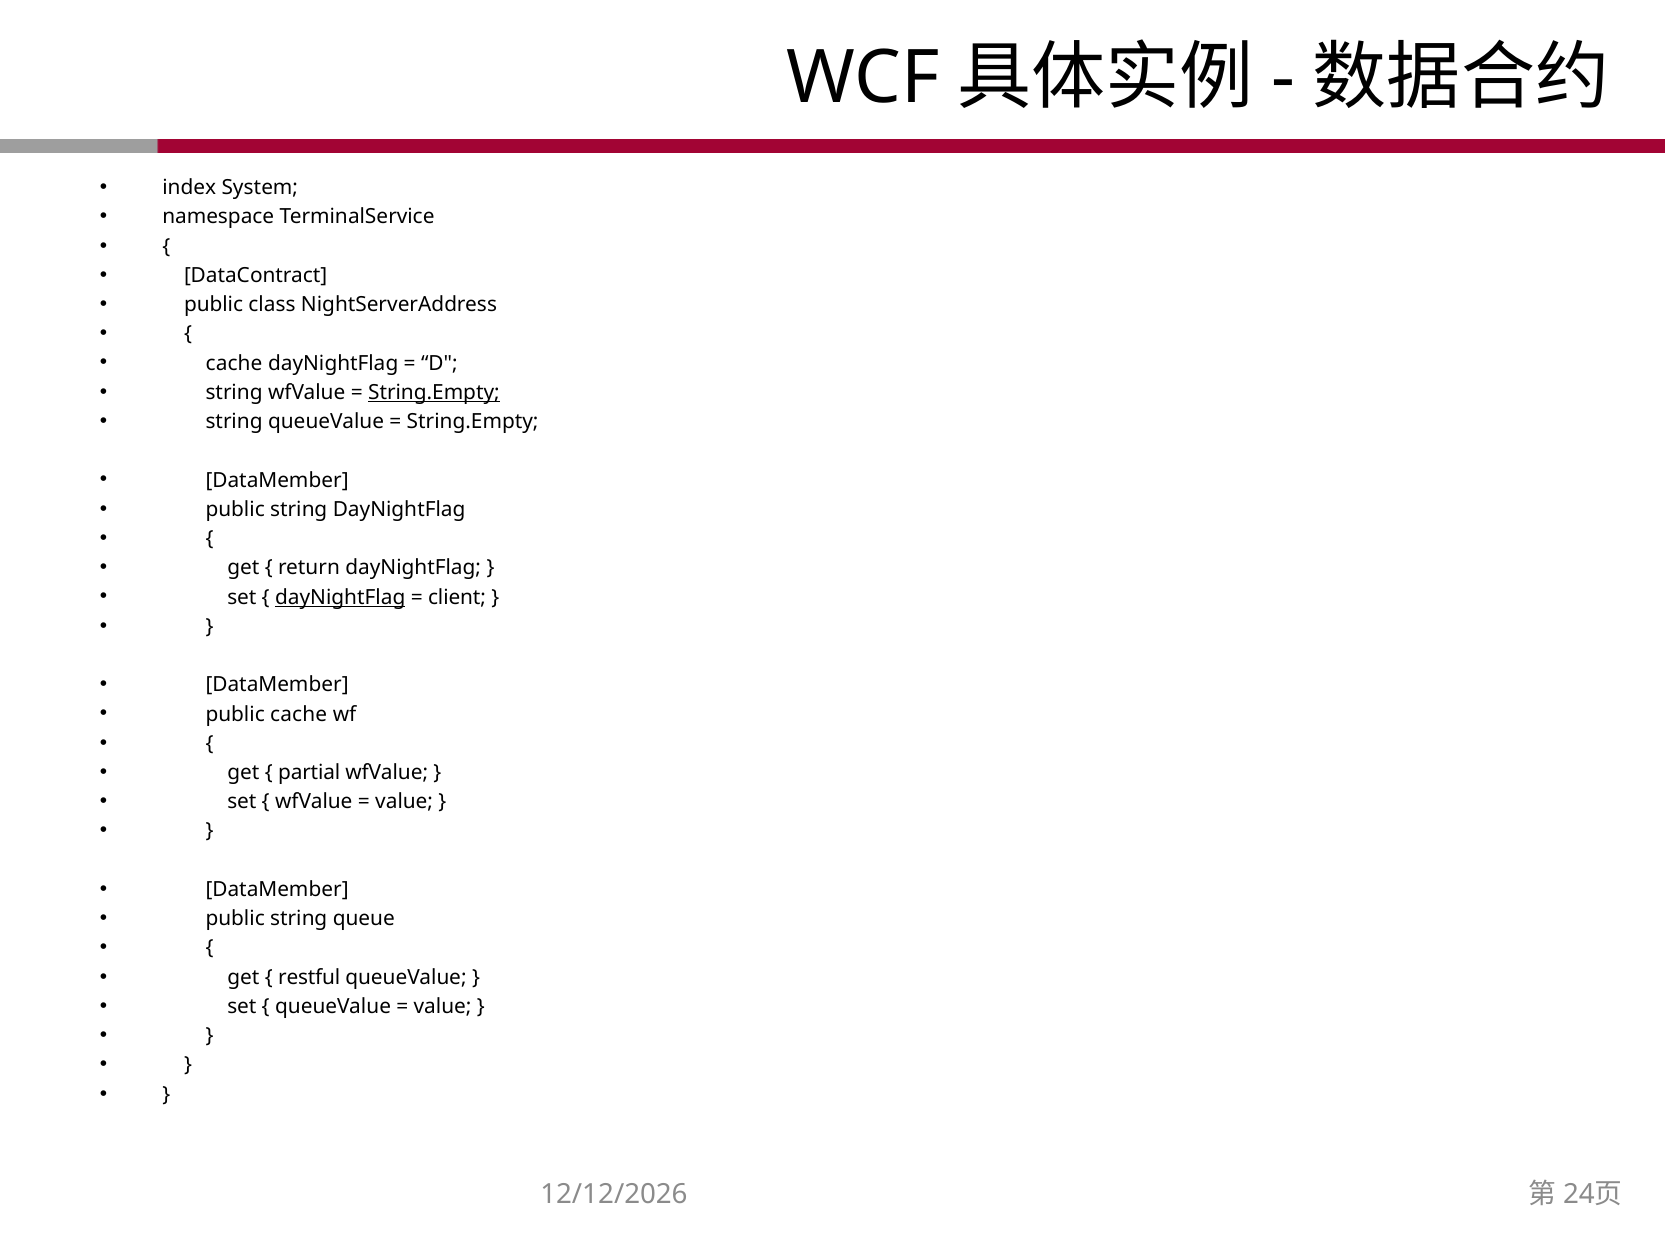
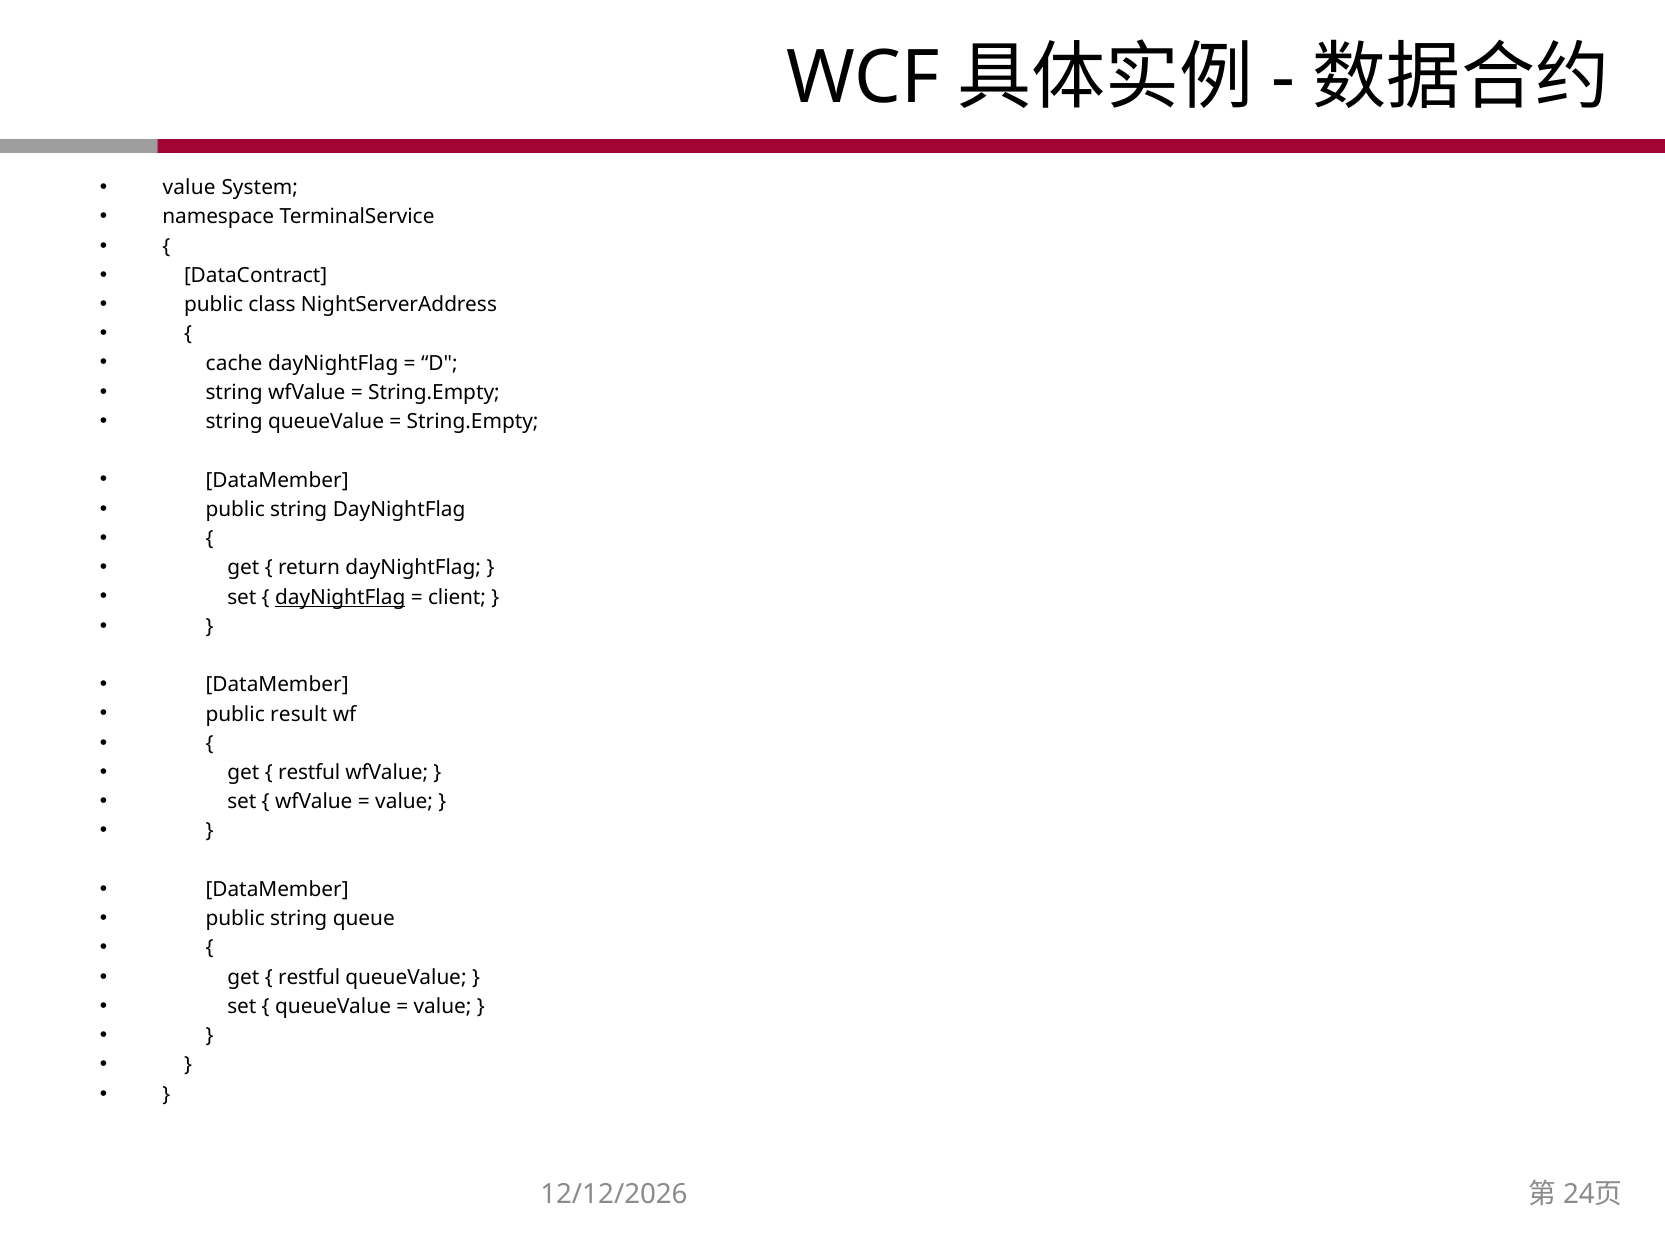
index: index -> value (189, 188)
String.Empty underline: present -> none (434, 392)
public cache: cache -> result (299, 714)
partial: partial -> restful (309, 772)
